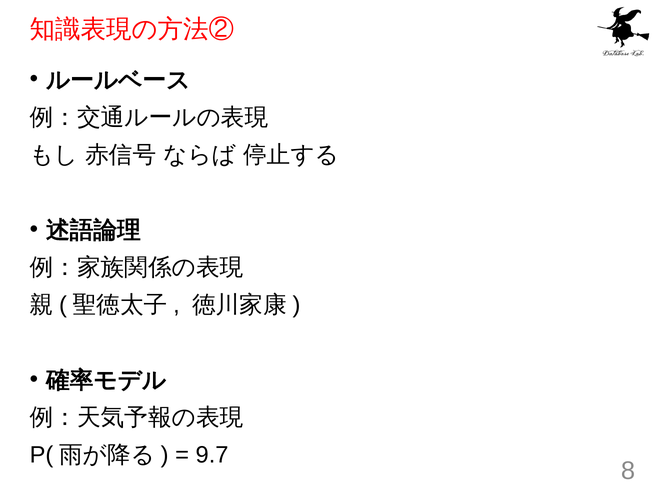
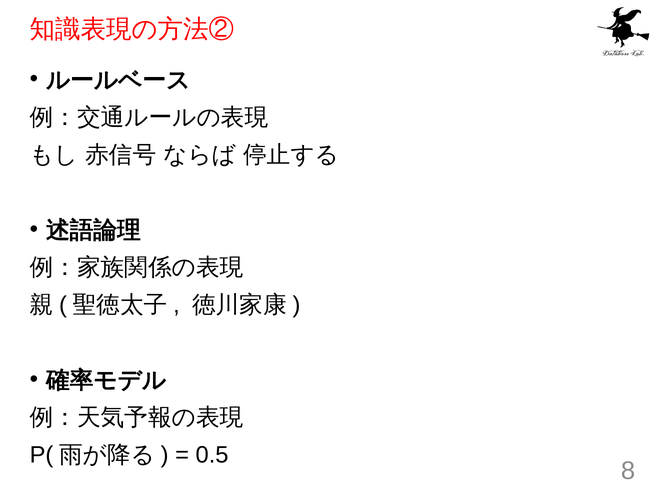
9.7: 9.7 -> 0.5 (212, 455)
